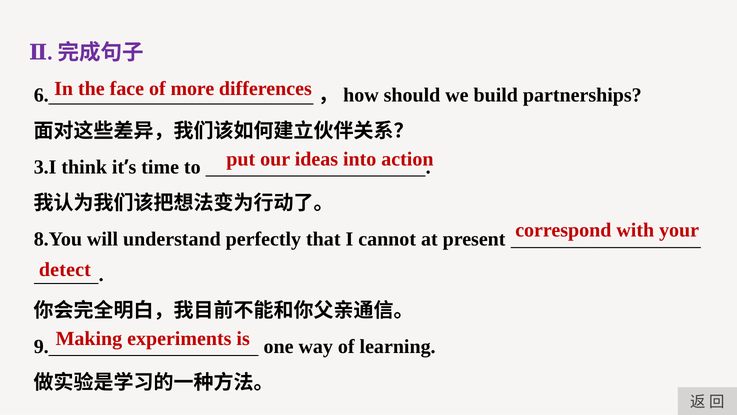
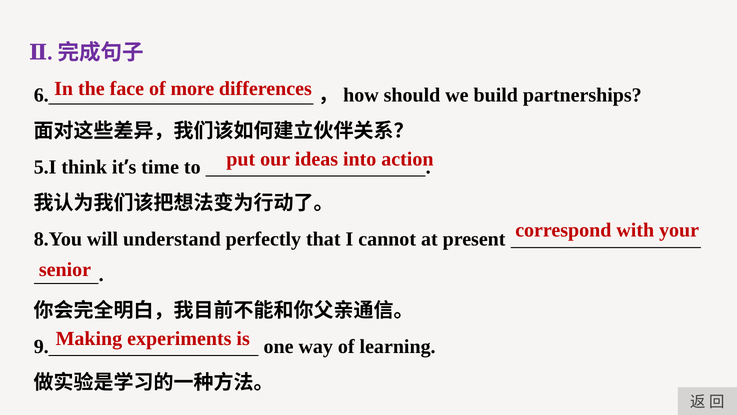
3.I: 3.I -> 5.I (45, 167)
detect: detect -> senior (65, 270)
